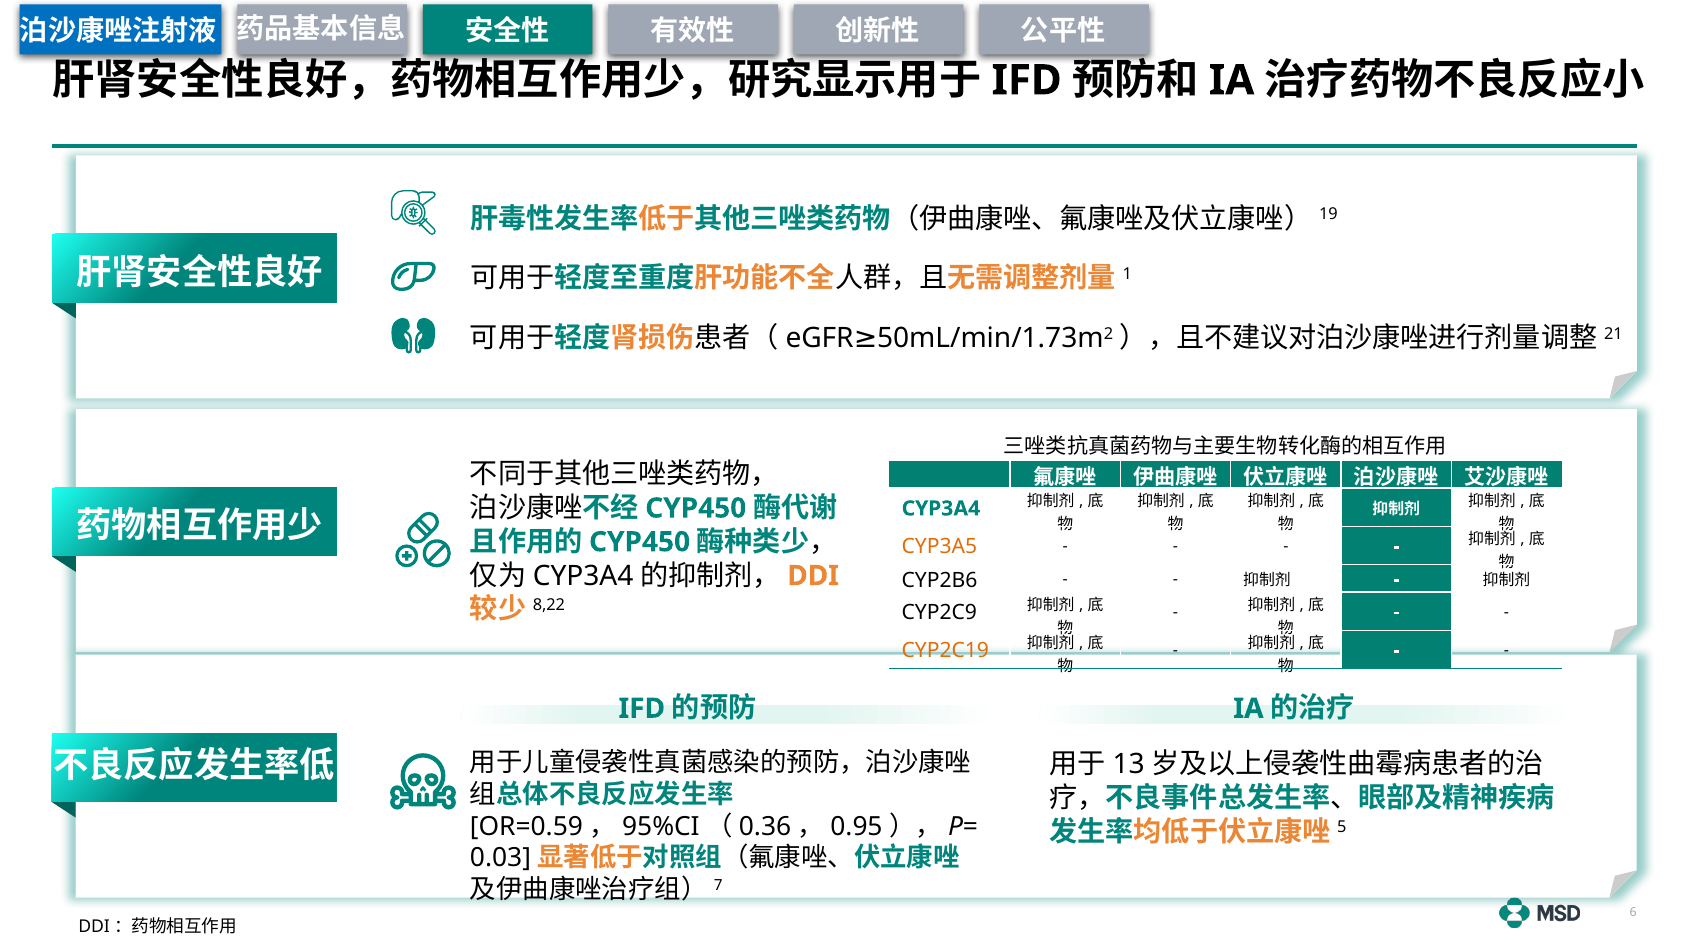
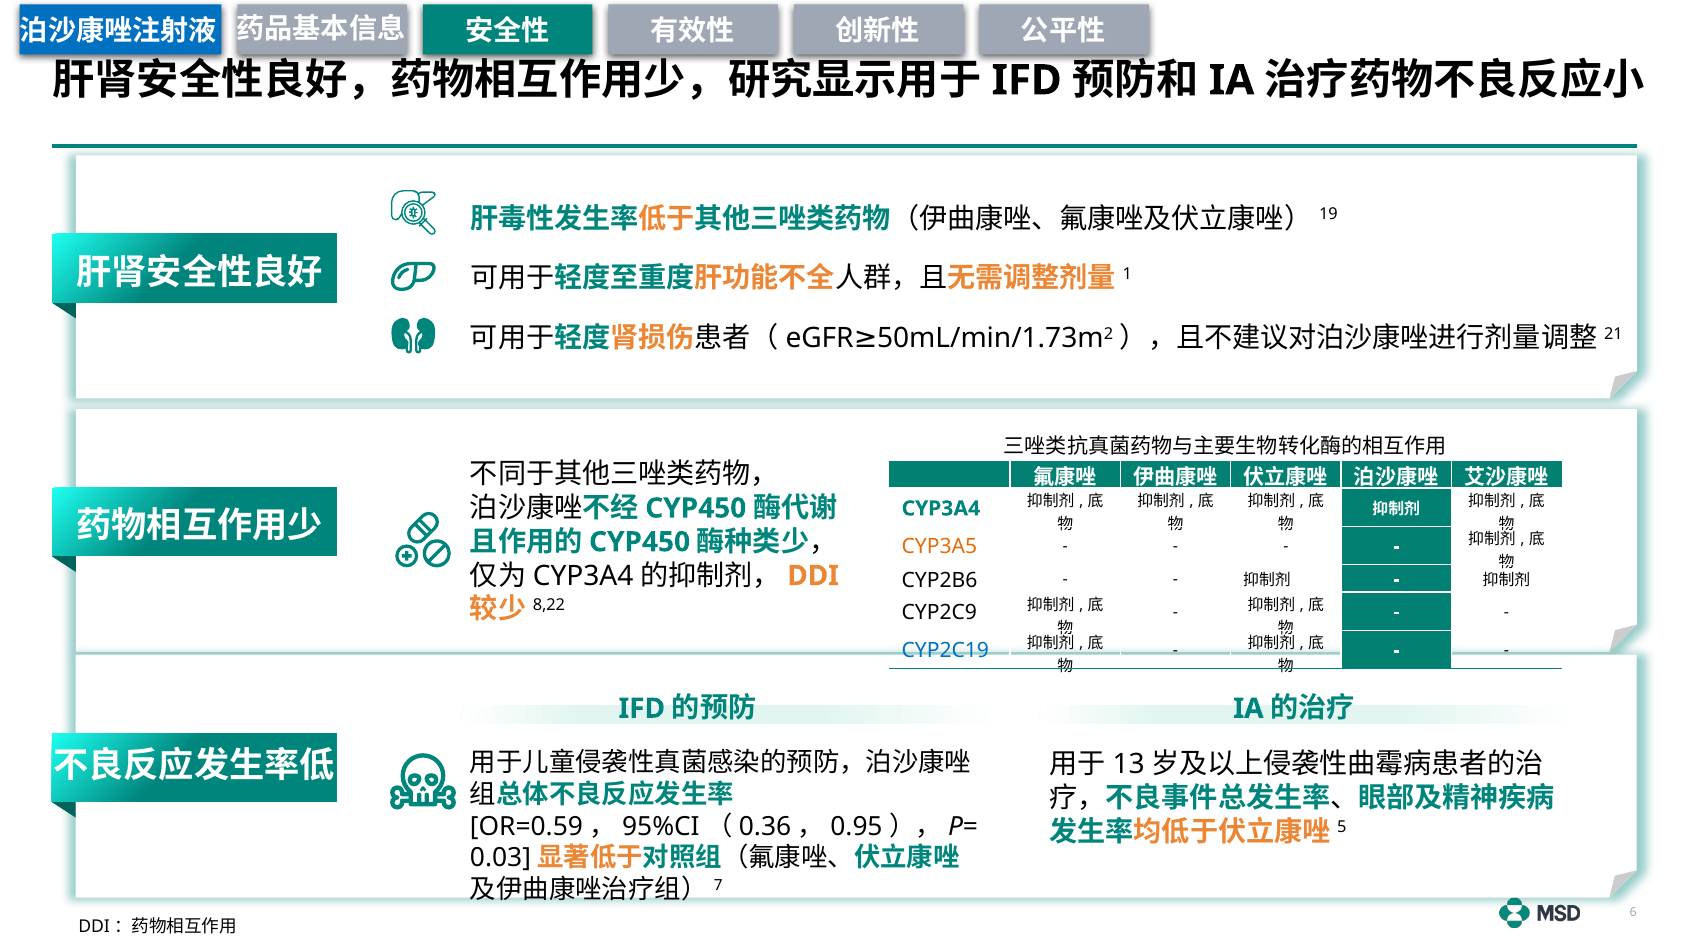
CYP2C19 colour: orange -> blue (945, 651)
